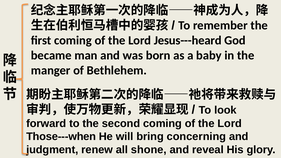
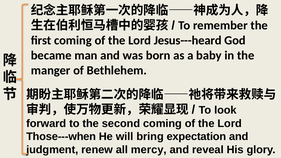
concerning: concerning -> expectation (196, 137)
shone: shone -> mercy (149, 150)
